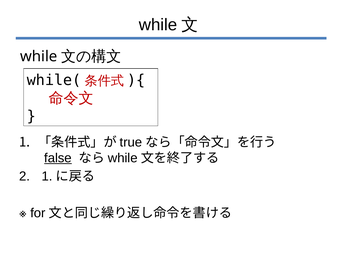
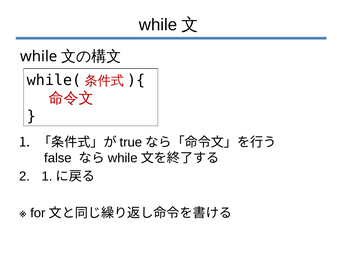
false underline: present -> none (58, 158)
